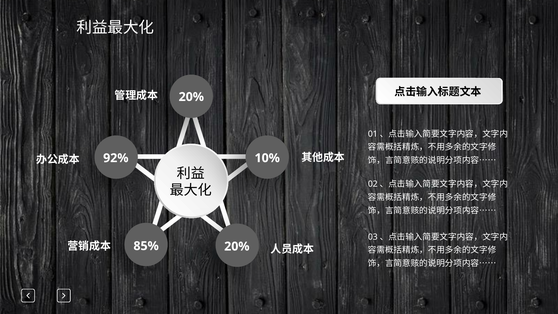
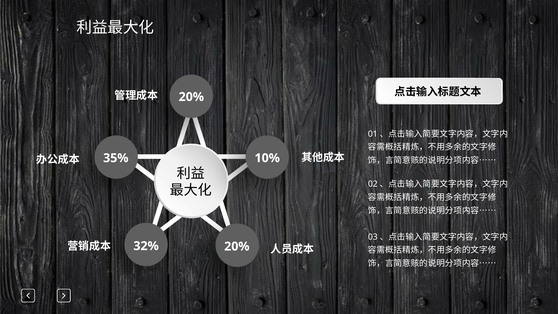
92%: 92% -> 35% (116, 158)
85%: 85% -> 32% (146, 246)
